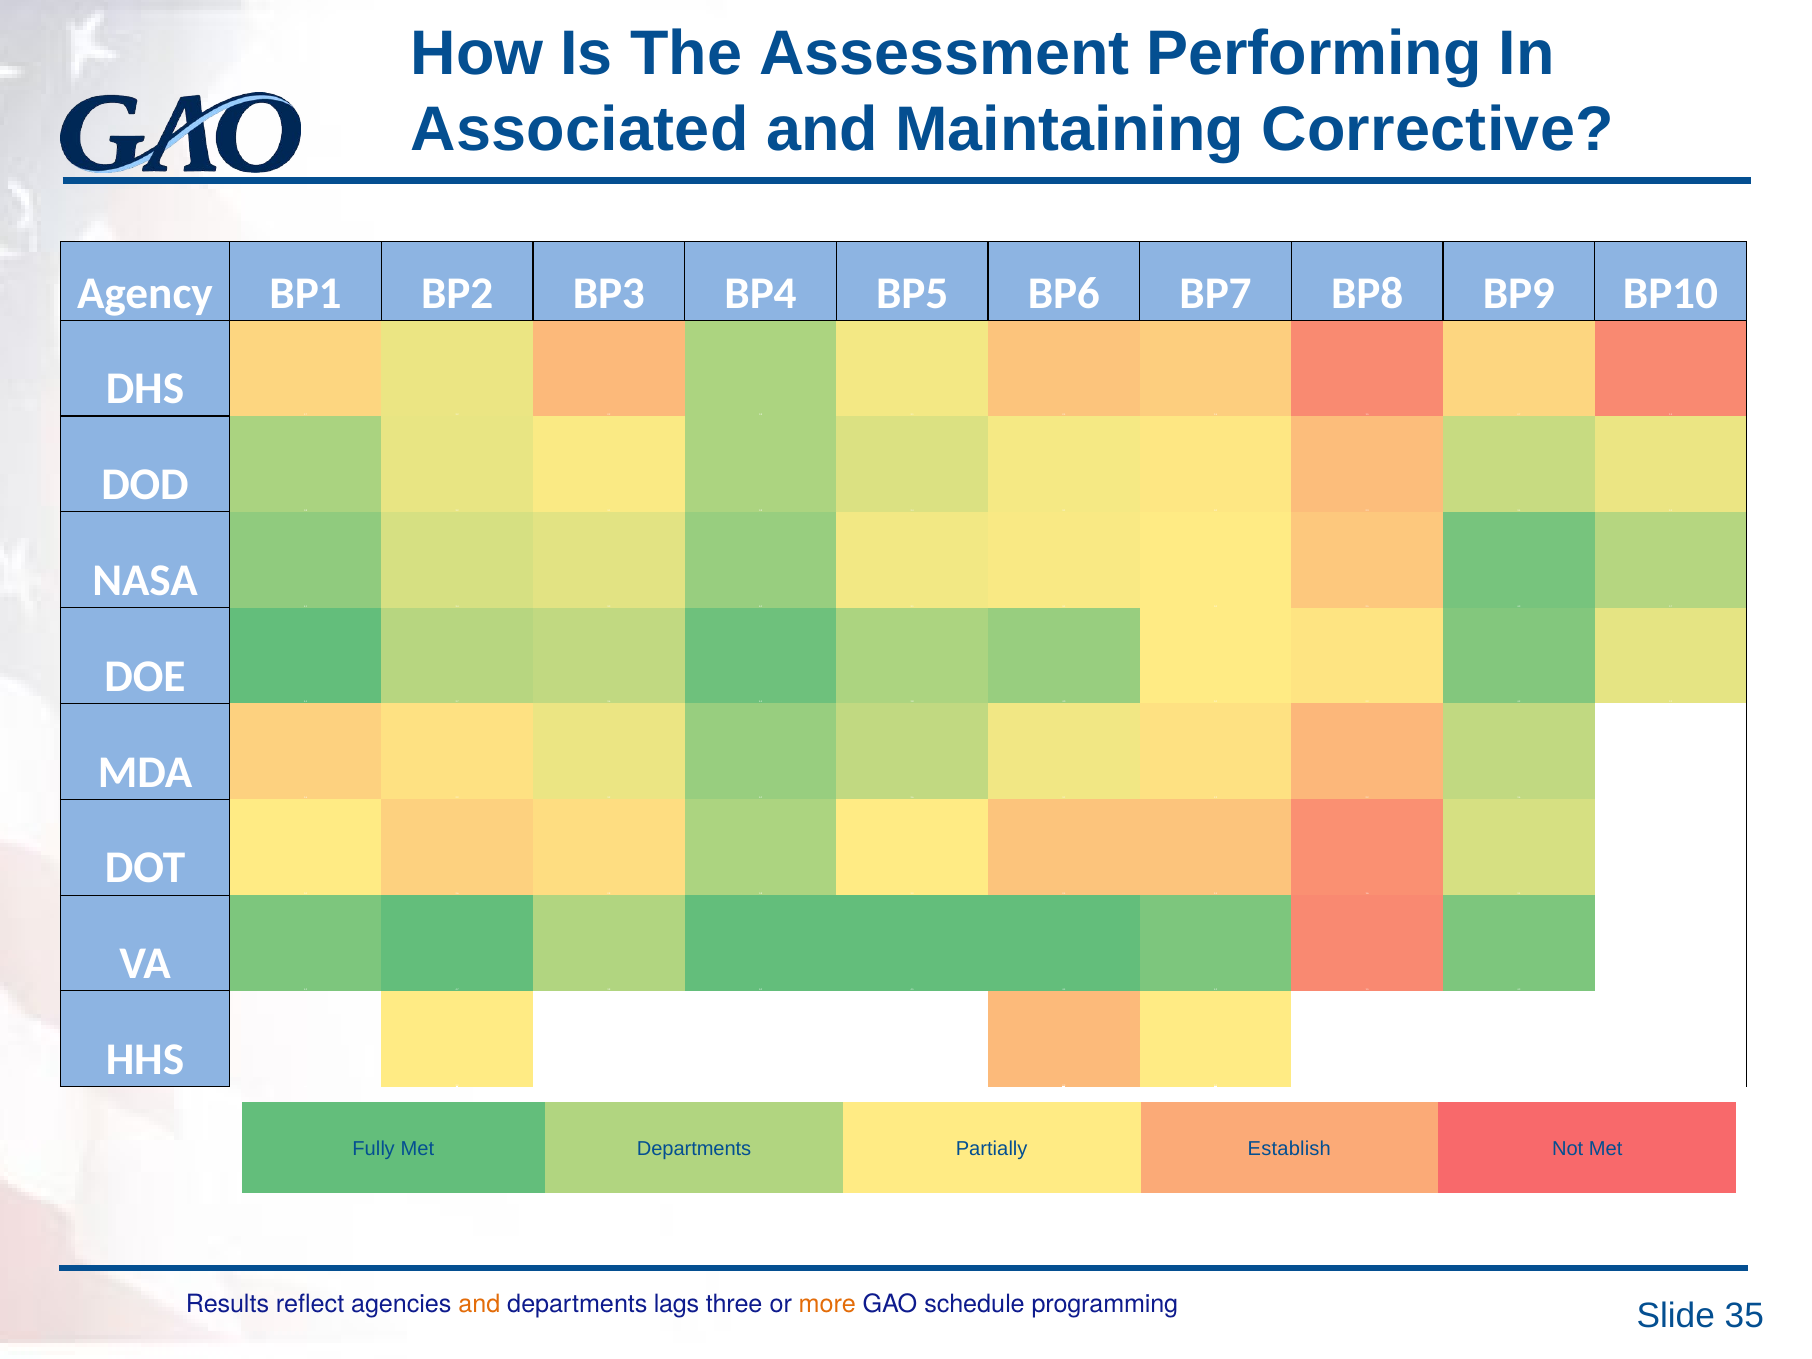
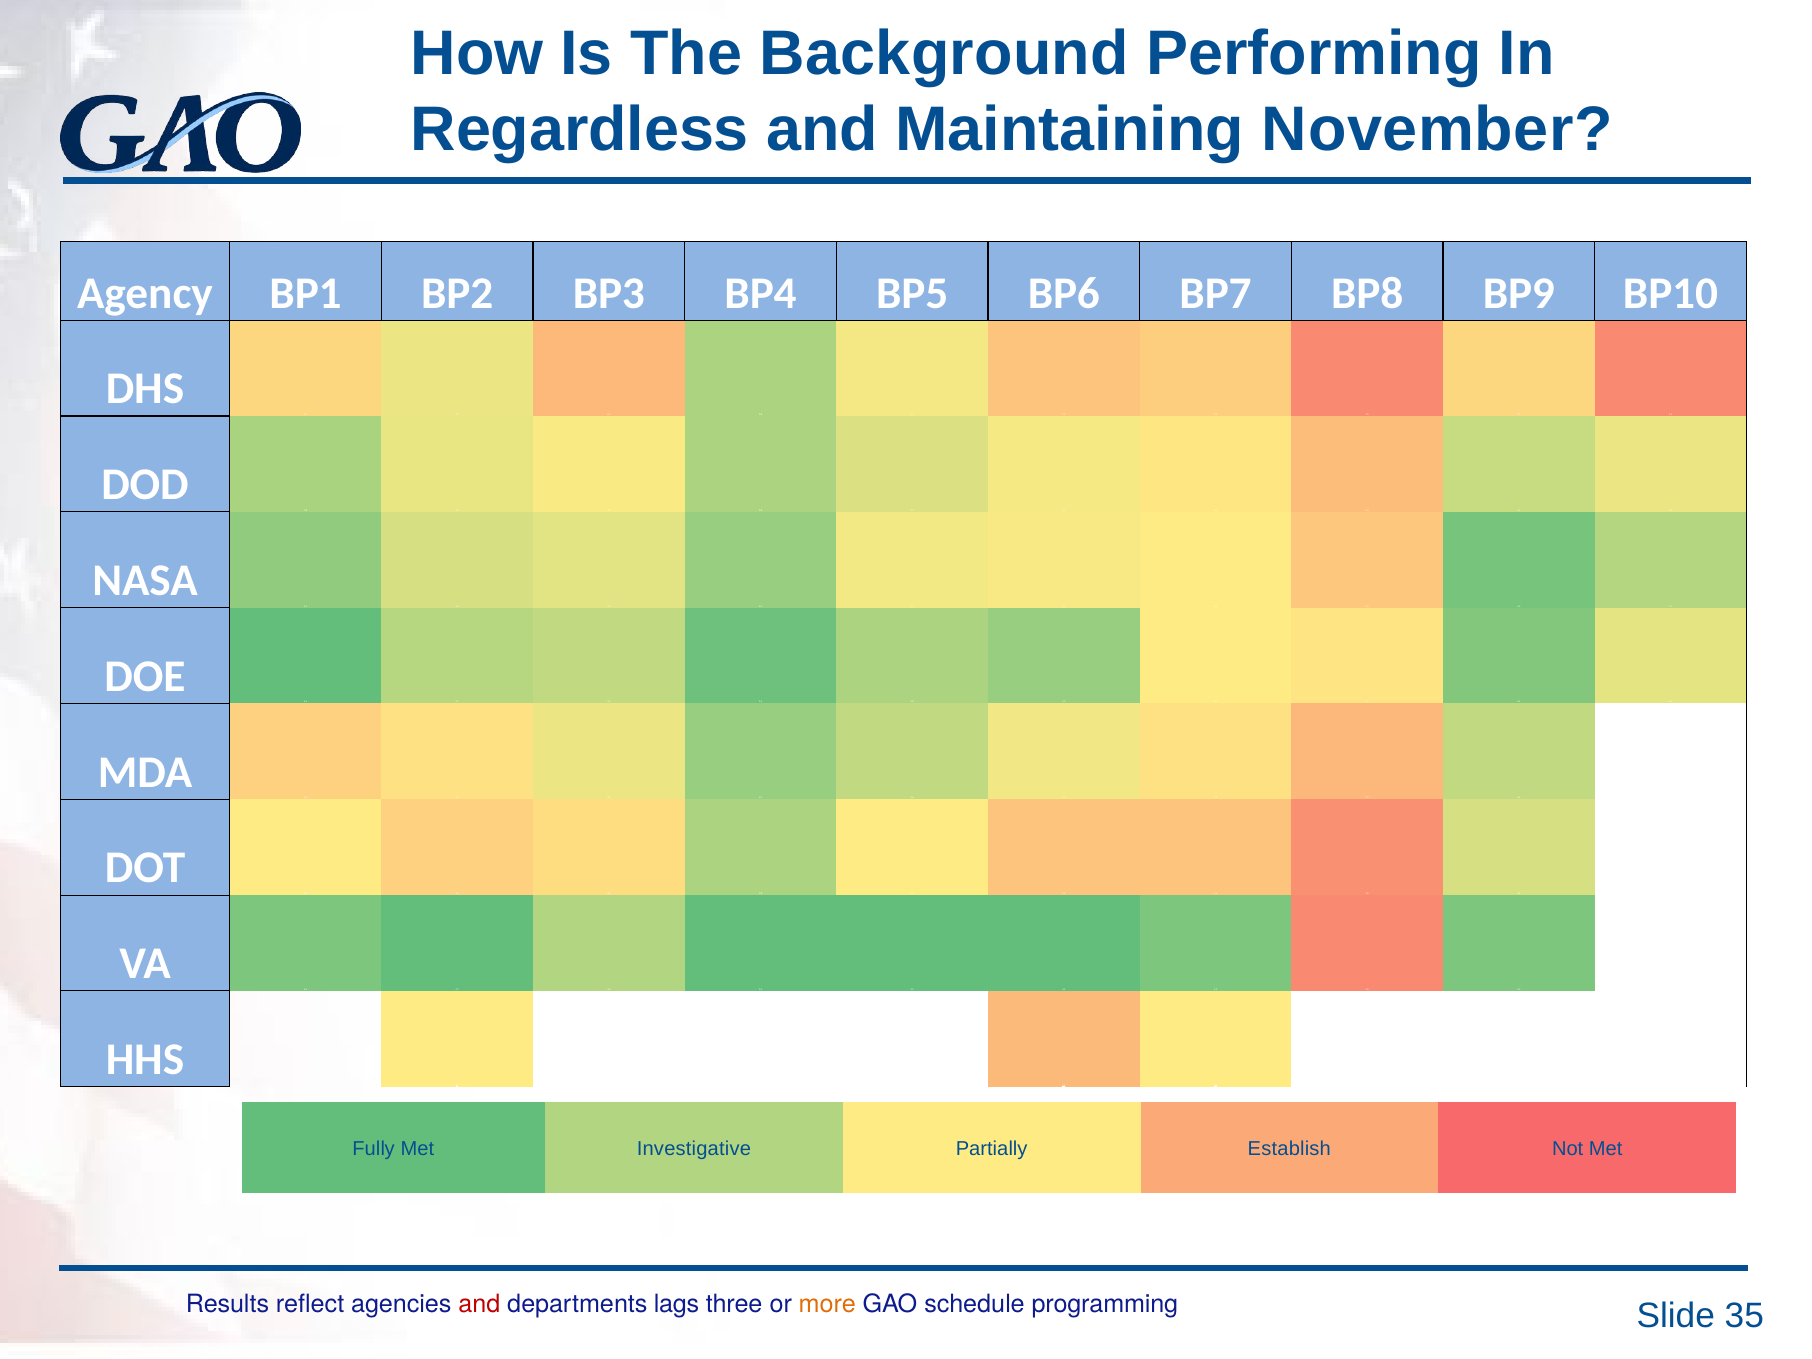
Assessment: Assessment -> Background (944, 54)
Associated: Associated -> Regardless (580, 130)
Corrective: Corrective -> November (1437, 130)
Met Departments: Departments -> Investigative (694, 1149)
and colour: orange -> red (479, 1304)
